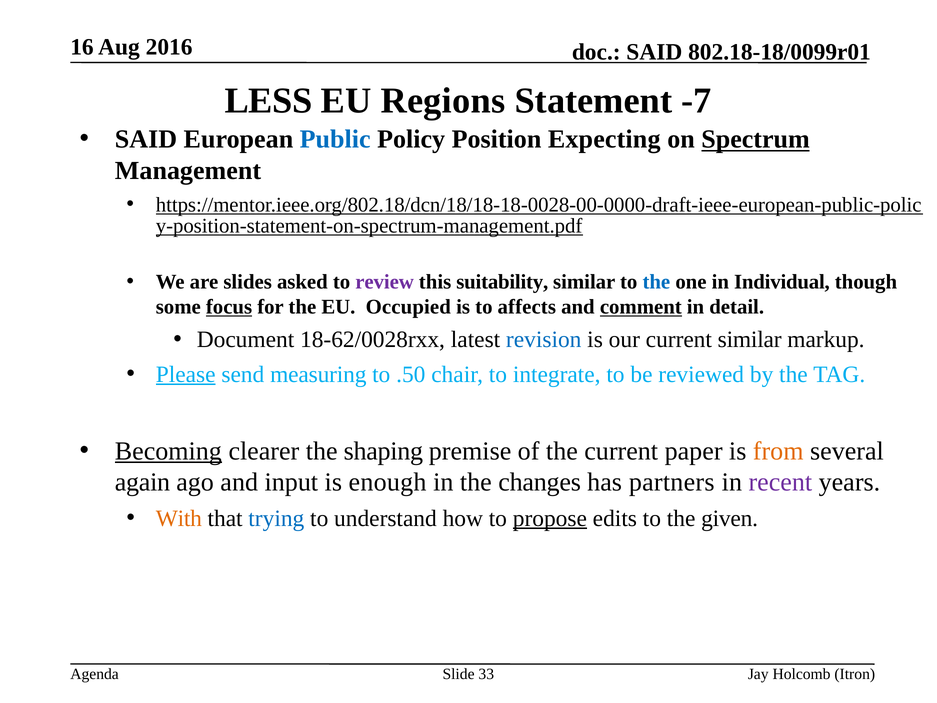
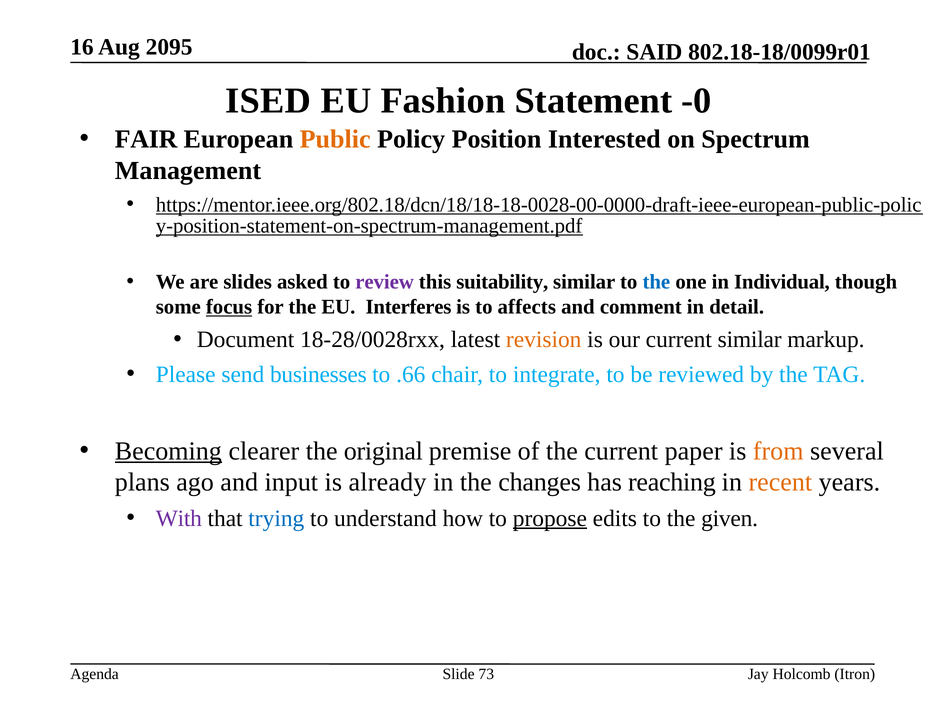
2016: 2016 -> 2095 (169, 47)
LESS: LESS -> ISED (268, 101)
Regions: Regions -> Fashion (443, 101)
-7: -7 -> -0 (696, 101)
SAID: SAID -> FAIR (146, 139)
Public colour: blue -> orange (335, 139)
Expecting: Expecting -> Interested (604, 139)
Spectrum underline: present -> none (756, 139)
Occupied: Occupied -> Interferes (408, 307)
comment underline: present -> none (641, 307)
18-62/0028rxx: 18-62/0028rxx -> 18-28/0028rxx (373, 340)
revision colour: blue -> orange (544, 340)
Please underline: present -> none (186, 374)
measuring: measuring -> businesses (318, 374)
.50: .50 -> .66 (411, 374)
shaping: shaping -> original (383, 451)
again: again -> plans (142, 482)
enough: enough -> already (388, 482)
partners: partners -> reaching (672, 482)
recent colour: purple -> orange (780, 482)
With colour: orange -> purple (179, 518)
33: 33 -> 73 (486, 674)
